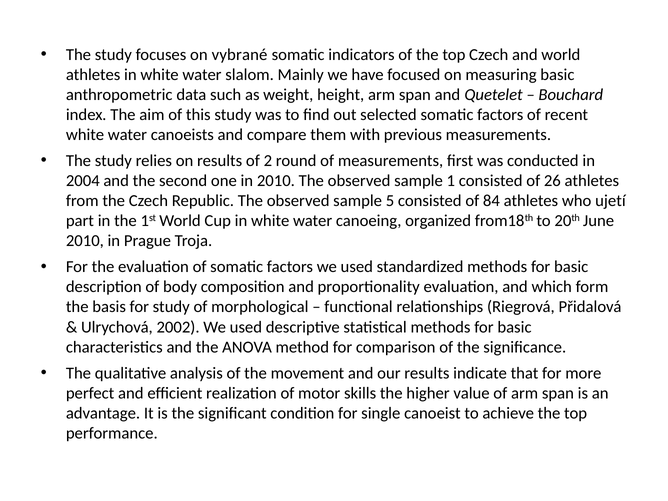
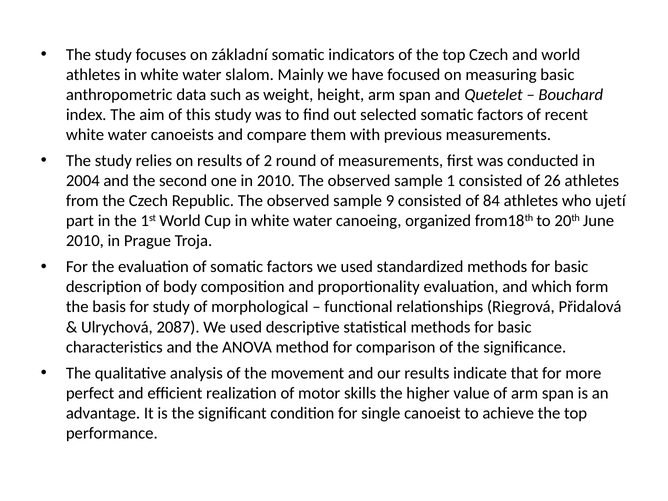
vybrané: vybrané -> základní (240, 55)
5: 5 -> 9 (390, 201)
2002: 2002 -> 2087 (178, 327)
